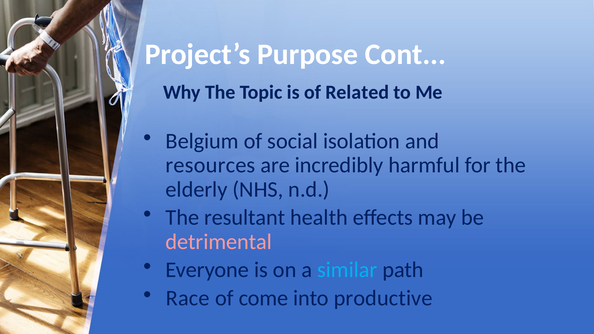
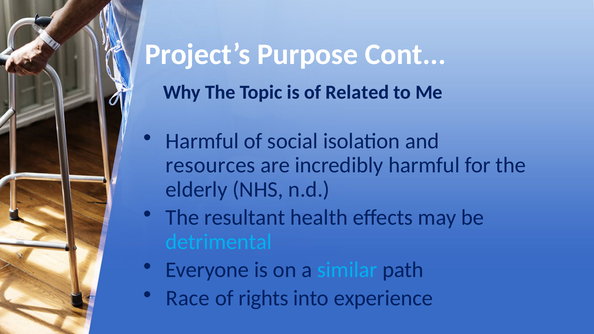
Belgium: Belgium -> Harmful (202, 141)
detrimental colour: pink -> light blue (219, 242)
come: come -> rights (264, 298)
productive: productive -> experience (383, 298)
